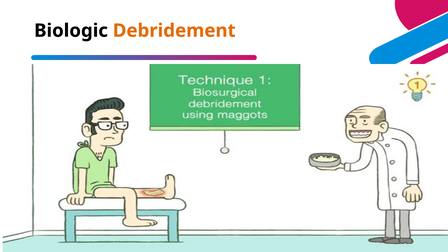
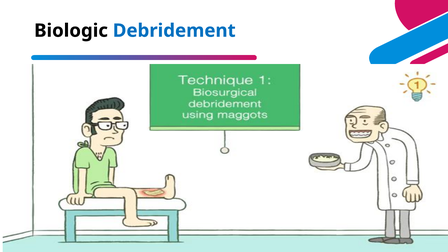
Debridement colour: orange -> blue (174, 31)
